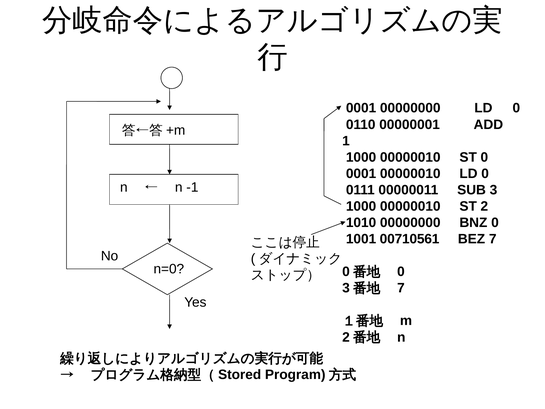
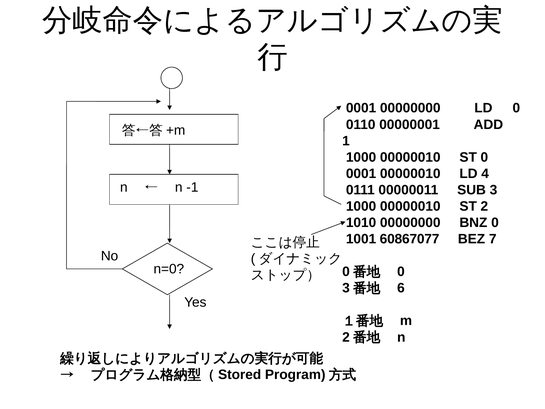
00000010 LD 0: 0 -> 4 (485, 173)
00710561: 00710561 -> 60867077 (410, 239)
7: 7 -> 6 (401, 288)
